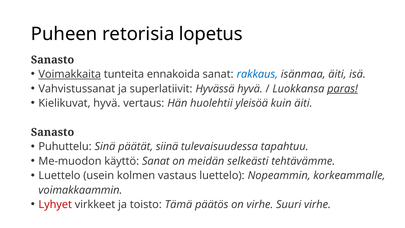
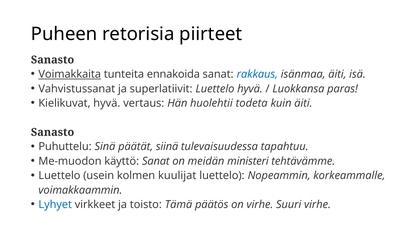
lopetus: lopetus -> piirteet (211, 34)
superlatiivit Hyvässä: Hyvässä -> Luettelo (215, 89)
paras underline: present -> none (343, 89)
yleisöä: yleisöä -> todeta (252, 103)
selkeästi: selkeästi -> ministeri (248, 161)
vastaus: vastaus -> kuulijat (177, 176)
Lyhyet colour: red -> blue (55, 204)
